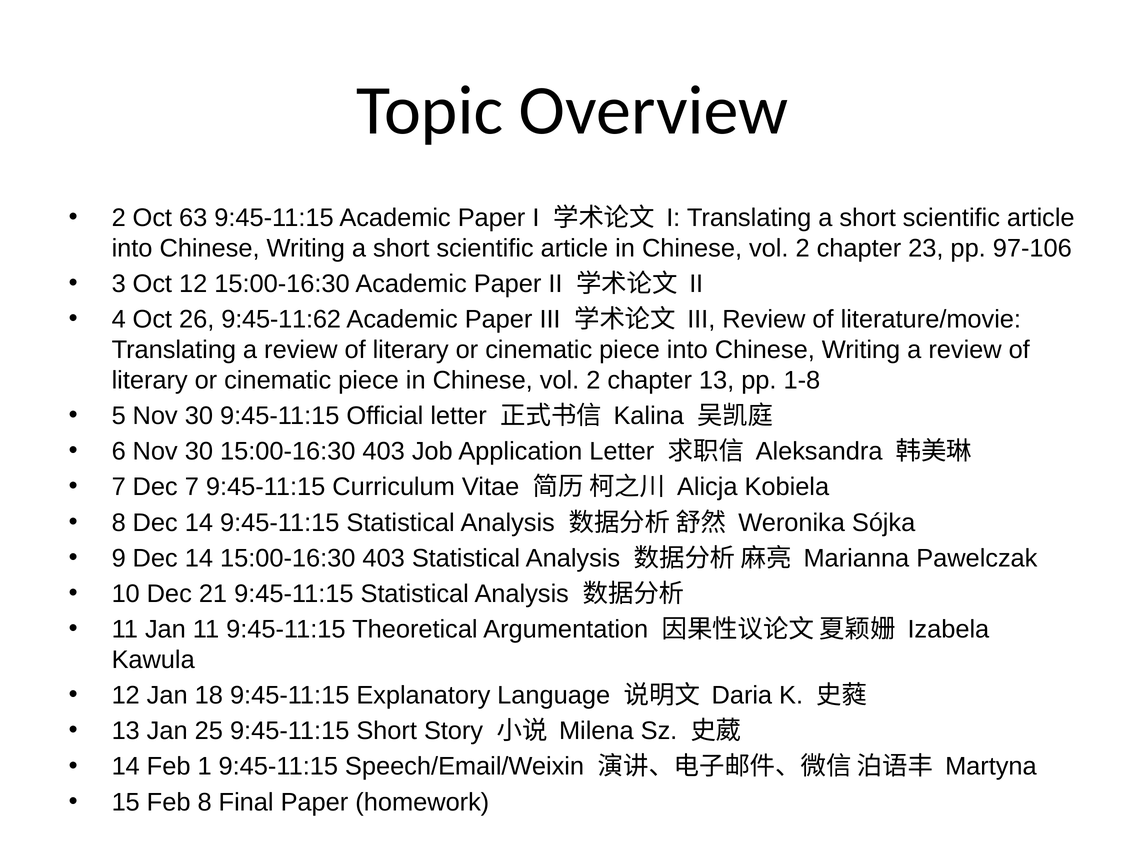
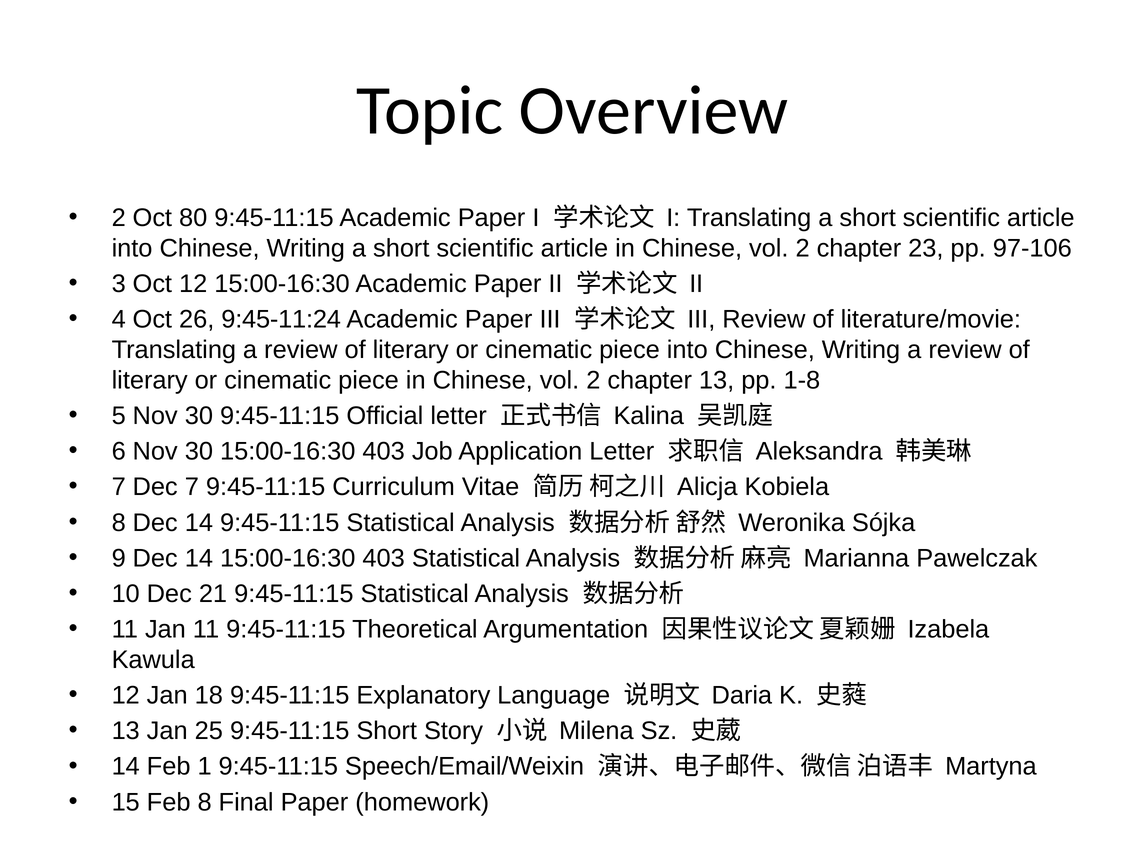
63: 63 -> 80 (193, 218)
9:45-11:62: 9:45-11:62 -> 9:45-11:24 (281, 319)
